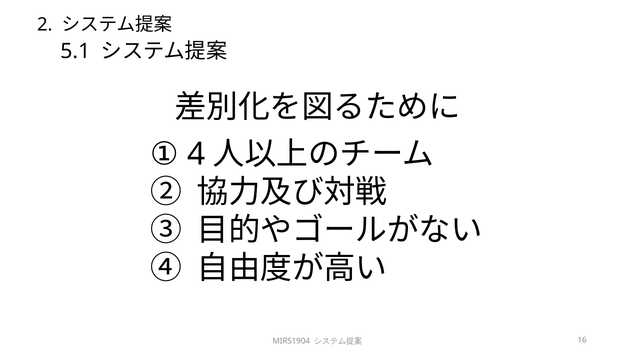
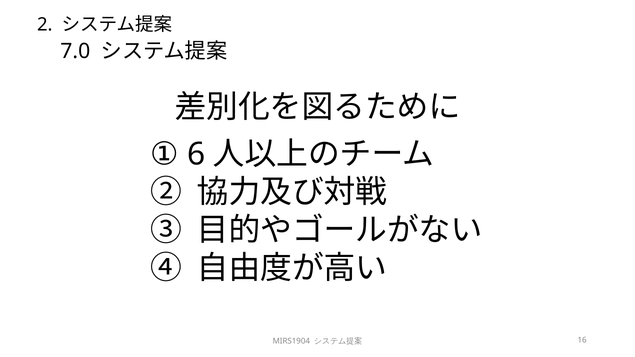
5.1: 5.1 -> 7.0 (75, 51)
4: 4 -> 6 (196, 154)
